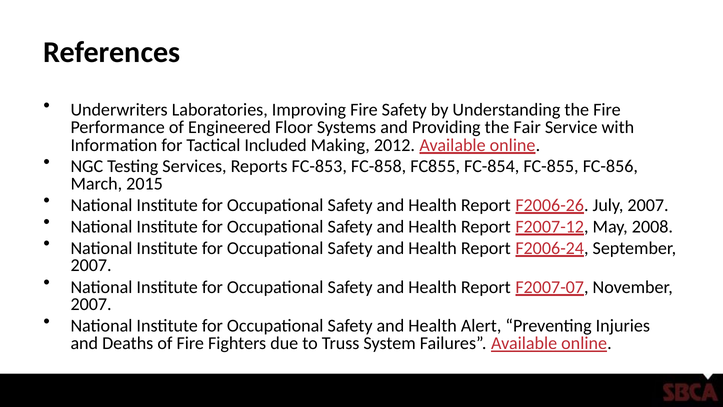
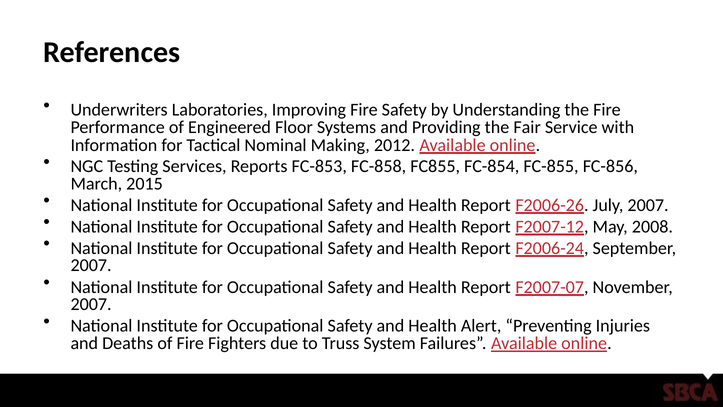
Included: Included -> Nominal (276, 145)
